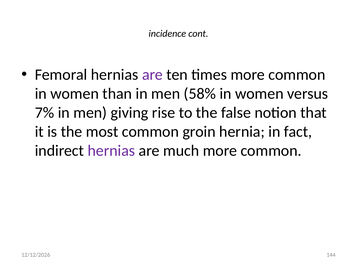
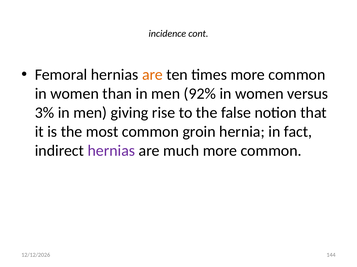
are colour: purple -> orange (152, 75)
58%: 58% -> 92% (200, 94)
7%: 7% -> 3% (44, 113)
